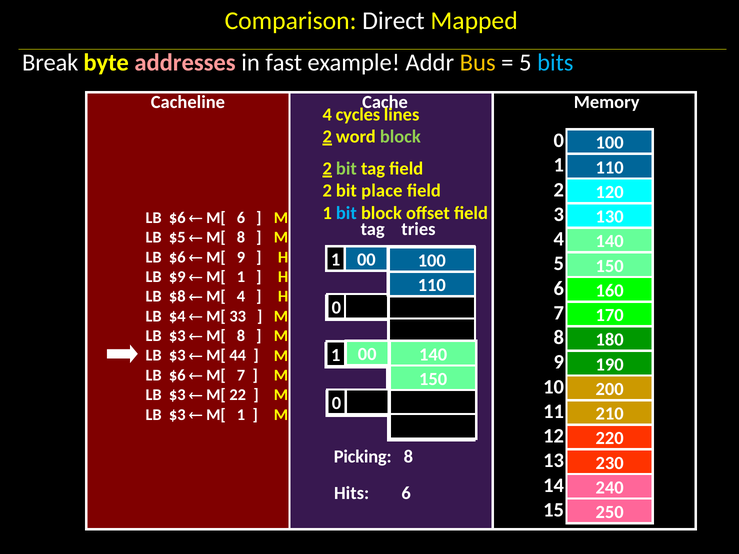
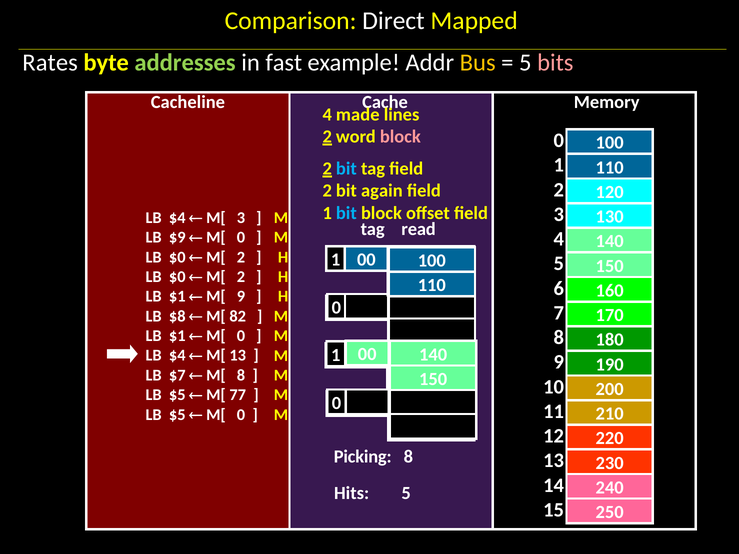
Break: Break -> Rates (50, 63)
addresses colour: pink -> light green (185, 63)
bits colour: light blue -> pink (555, 63)
cycles: cycles -> made (358, 115)
block colour: light green -> pink (400, 137)
bit colour: light green -> light blue (346, 169)
place: place -> again (382, 191)
$6: $6 -> $4 (177, 218)
M[ 6: 6 -> 3 (241, 218)
tries: tries -> read (419, 229)
$5: $5 -> $9 (177, 238)
8: 8 -> 0 (241, 238)
$6: $6 -> $0 (177, 257)
9: 9 -> 2 (241, 257)
$9: $9 -> $0 (177, 277)
1: 1 -> 2 (241, 277)
$8: $8 -> $1 (177, 297)
M[ 4: 4 -> 9 (241, 297)
$4: $4 -> $8 (177, 316)
33: 33 -> 82 (238, 316)
$3: $3 -> $1 (177, 336)
8: 8 -> 0 (241, 336)
$3: $3 -> $4 (177, 356)
M[ 44: 44 -> 13 (238, 356)
$6: $6 -> $7 (177, 375)
M[ 7: 7 -> 8 (241, 375)
$3: $3 -> $5 (177, 395)
22: 22 -> 77 (238, 395)
$3: $3 -> $5 (177, 415)
1: 1 -> 0 (241, 415)
Hits 6: 6 -> 5 (406, 494)
